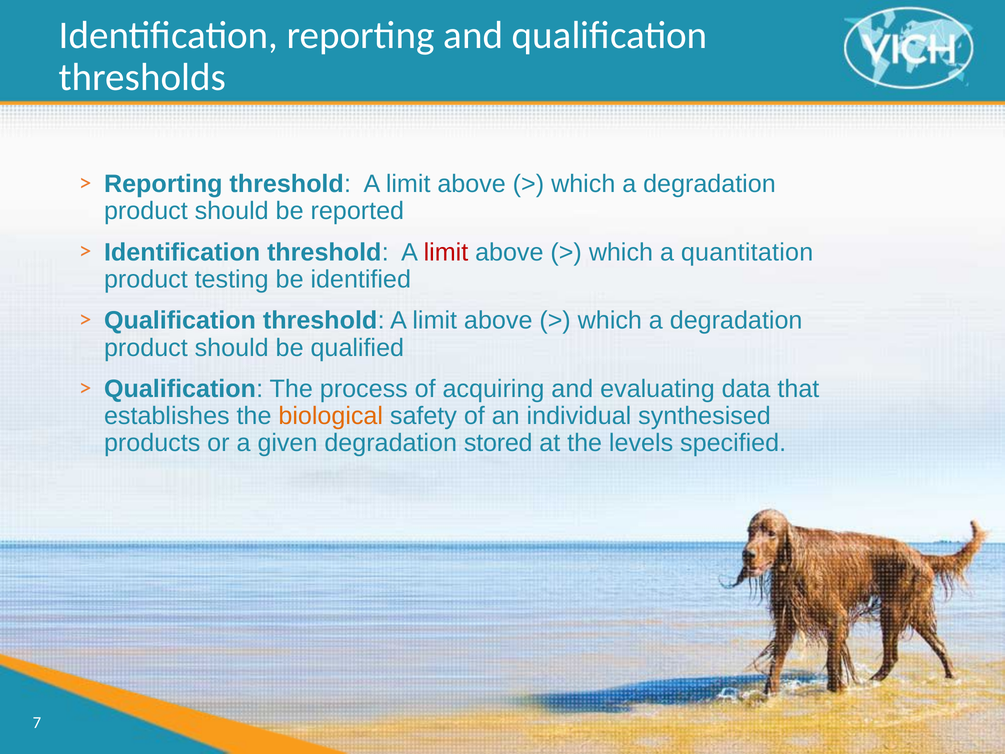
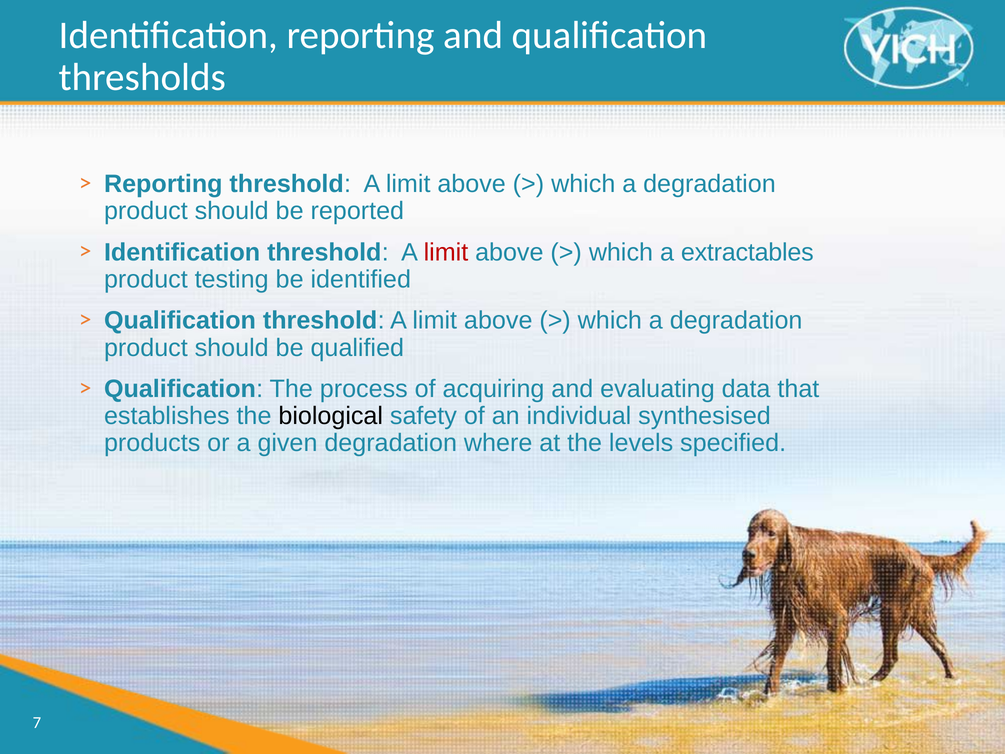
quantitation: quantitation -> extractables (747, 252)
biological colour: orange -> black (331, 416)
stored: stored -> where (498, 443)
